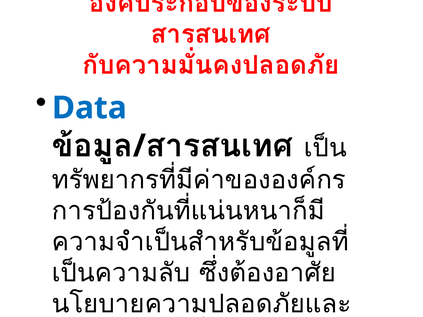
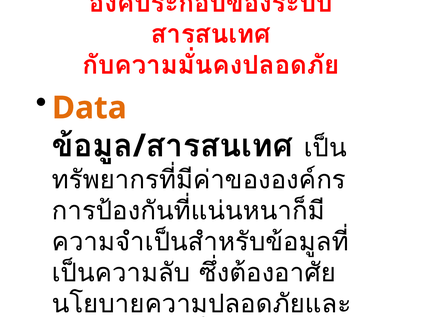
Data colour: blue -> orange (89, 108)
